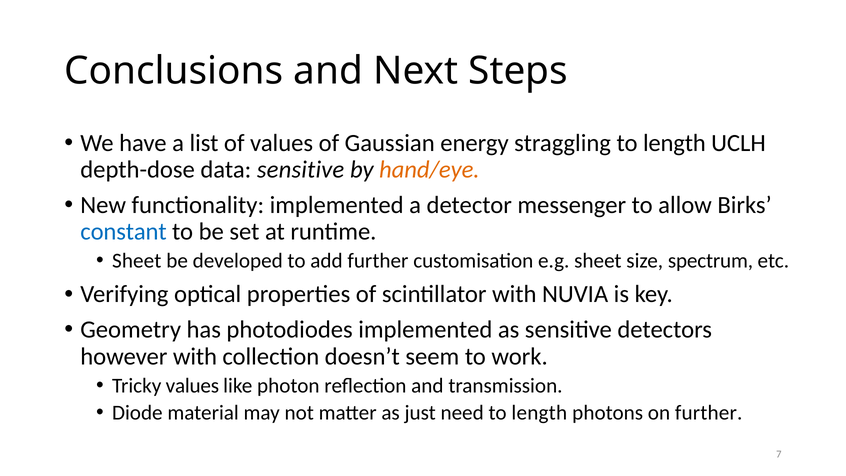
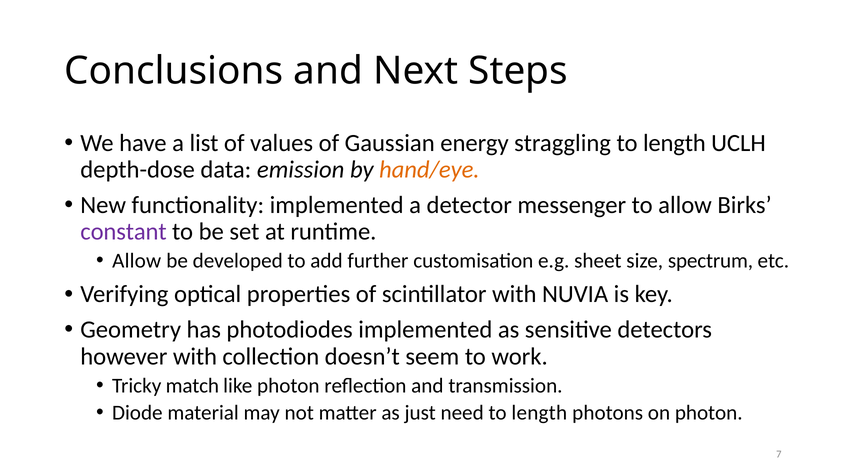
data sensitive: sensitive -> emission (301, 170)
constant colour: blue -> purple (124, 232)
Sheet: Sheet -> Allow (137, 261)
Tricky values: values -> match (192, 385)
on further: further -> photon (709, 413)
